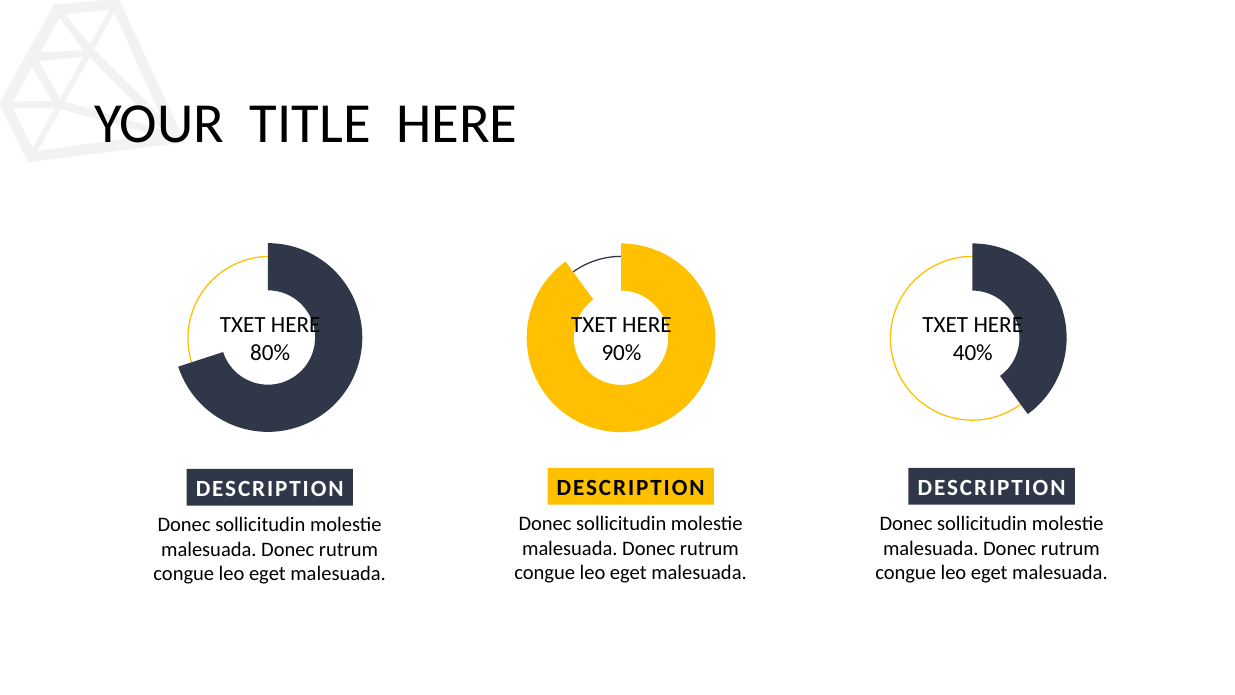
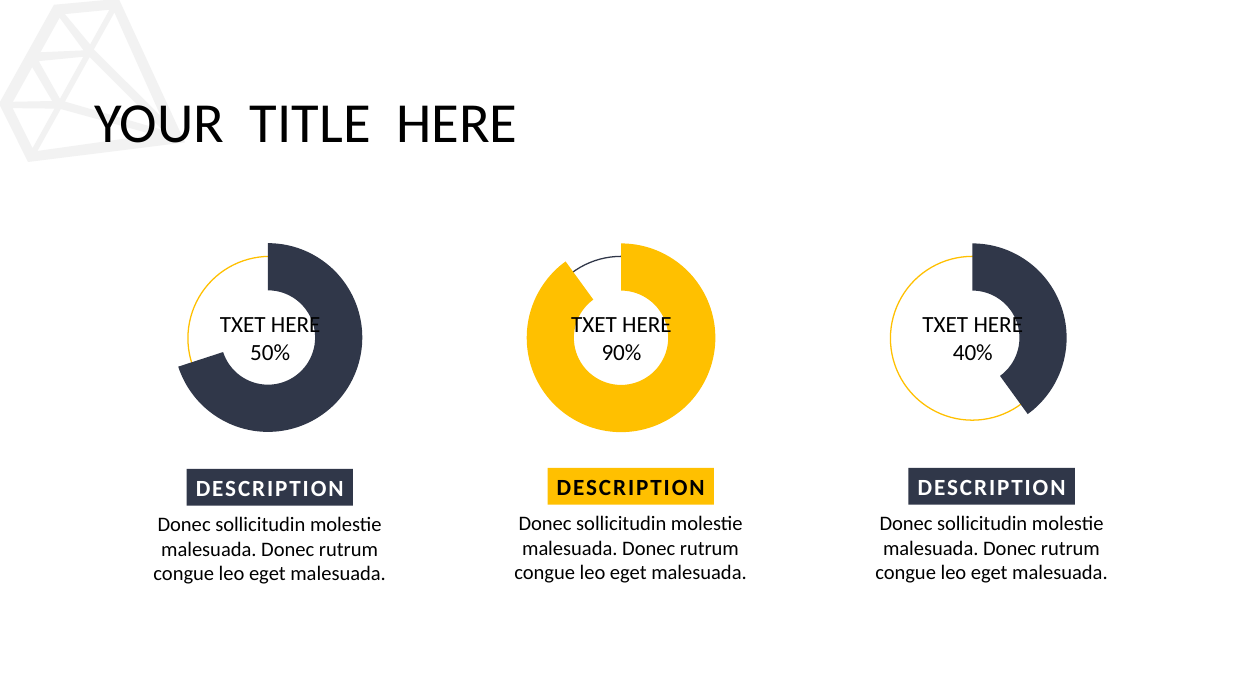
80%: 80% -> 50% (270, 353)
